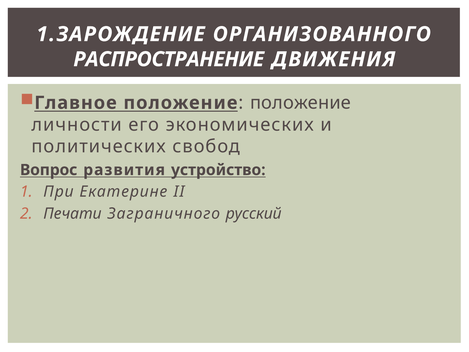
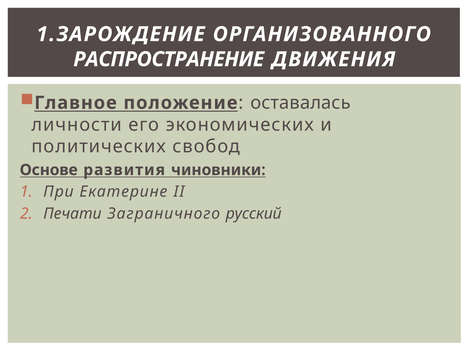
положение: положение -> оставалась (301, 103)
Вопрос: Вопрос -> Основе (49, 170)
устройство: устройство -> чиновники (218, 170)
